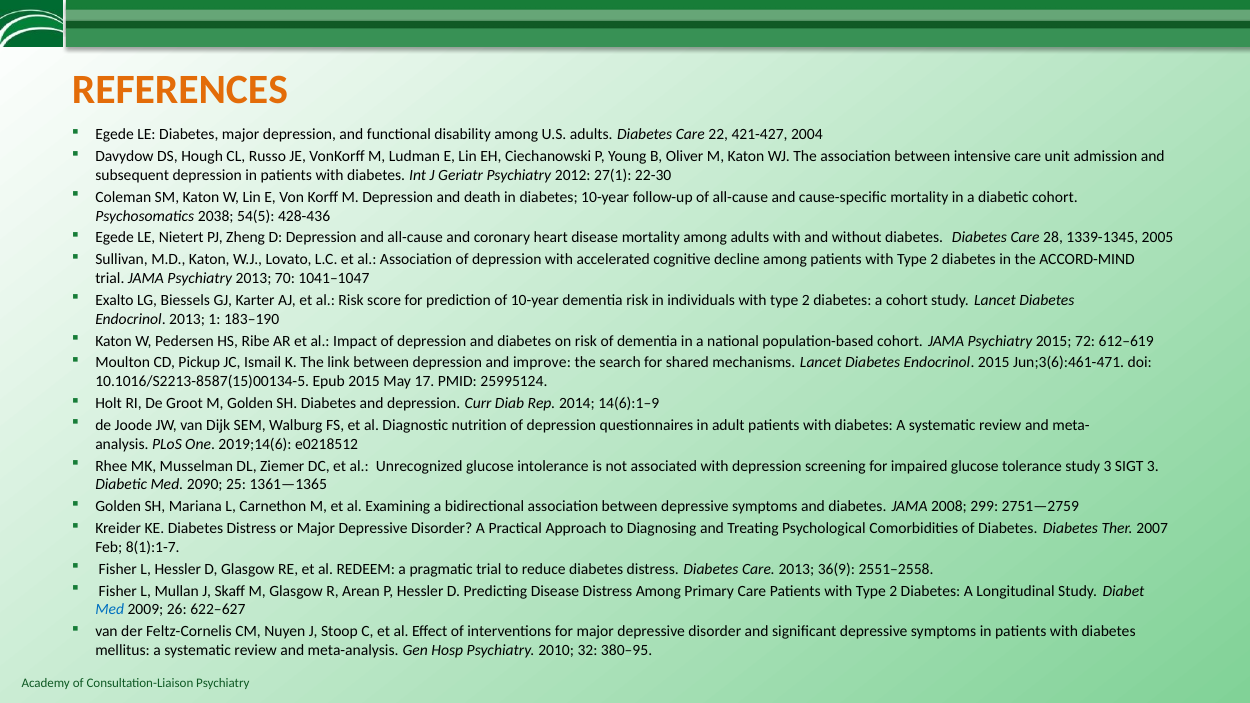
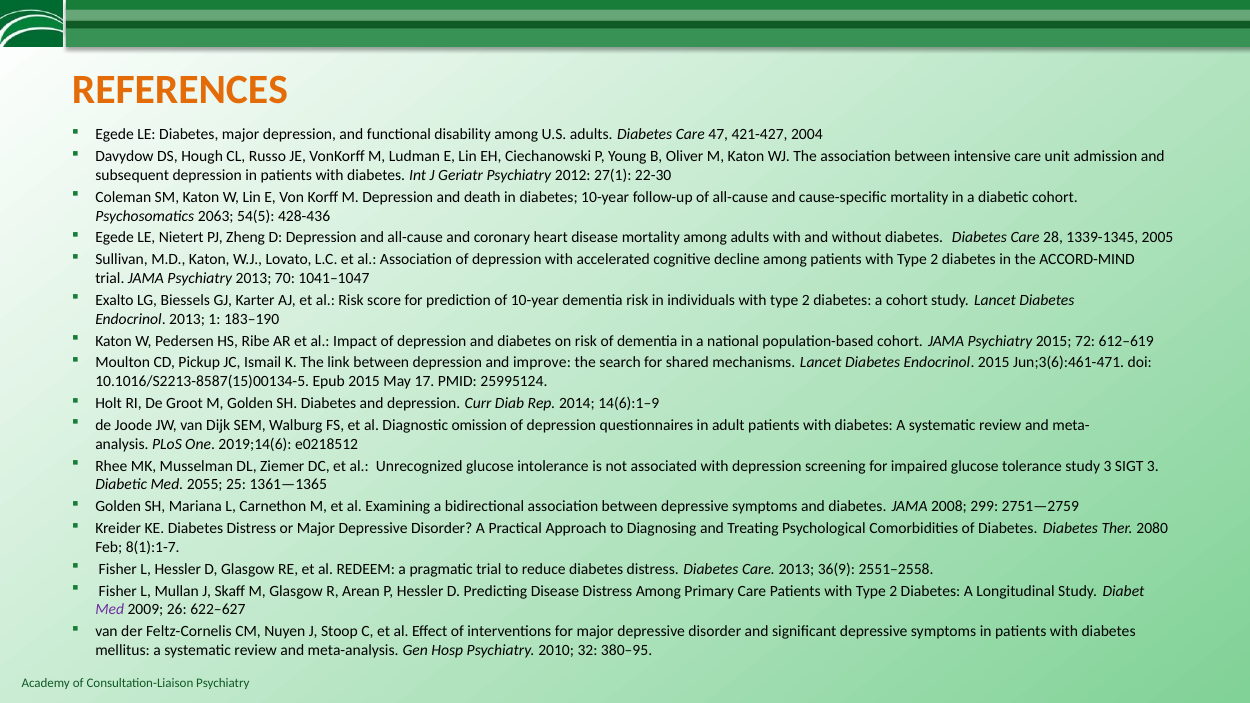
22: 22 -> 47 (718, 135)
2038: 2038 -> 2063 (216, 216)
nutrition: nutrition -> omission (479, 425)
2090: 2090 -> 2055 (205, 485)
2007: 2007 -> 2080 (1152, 529)
Med colour: blue -> purple (110, 610)
